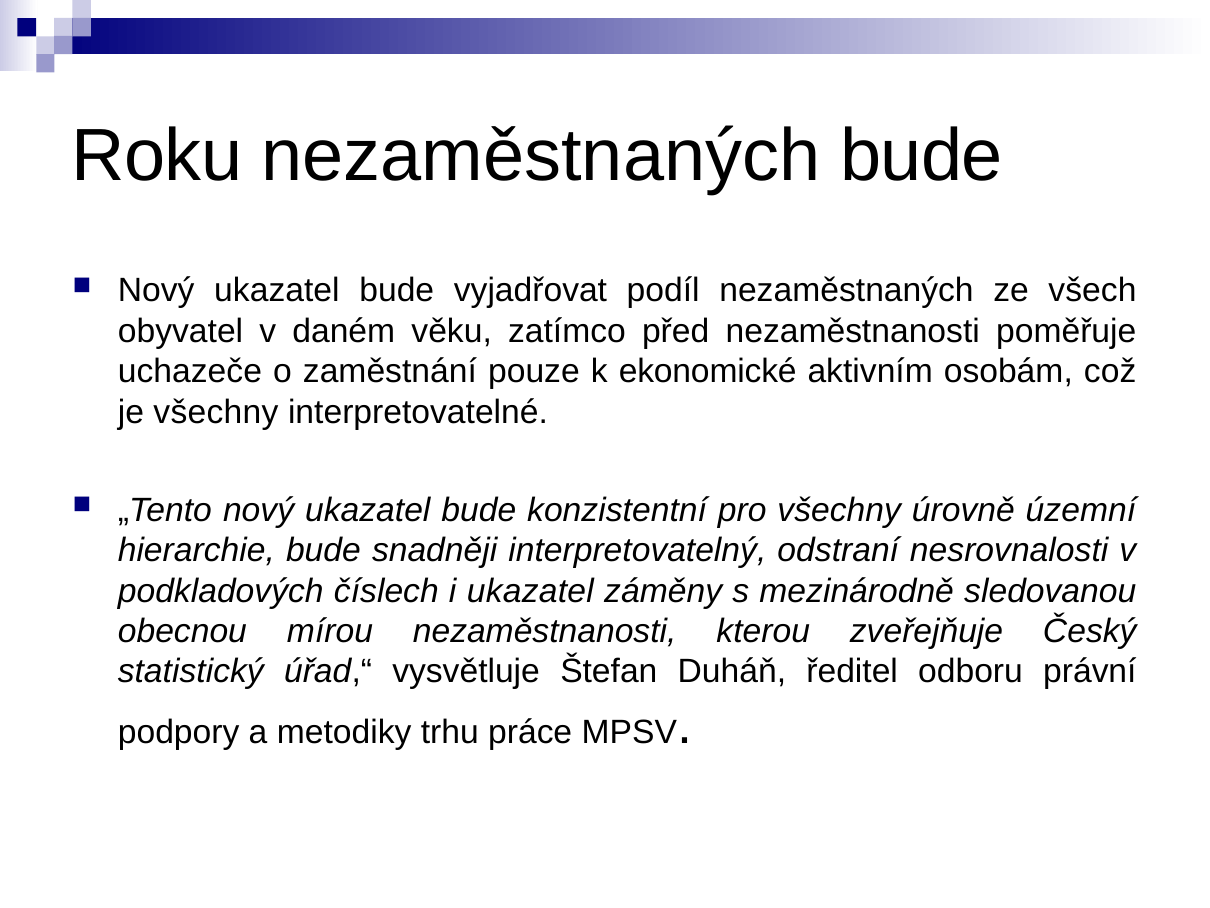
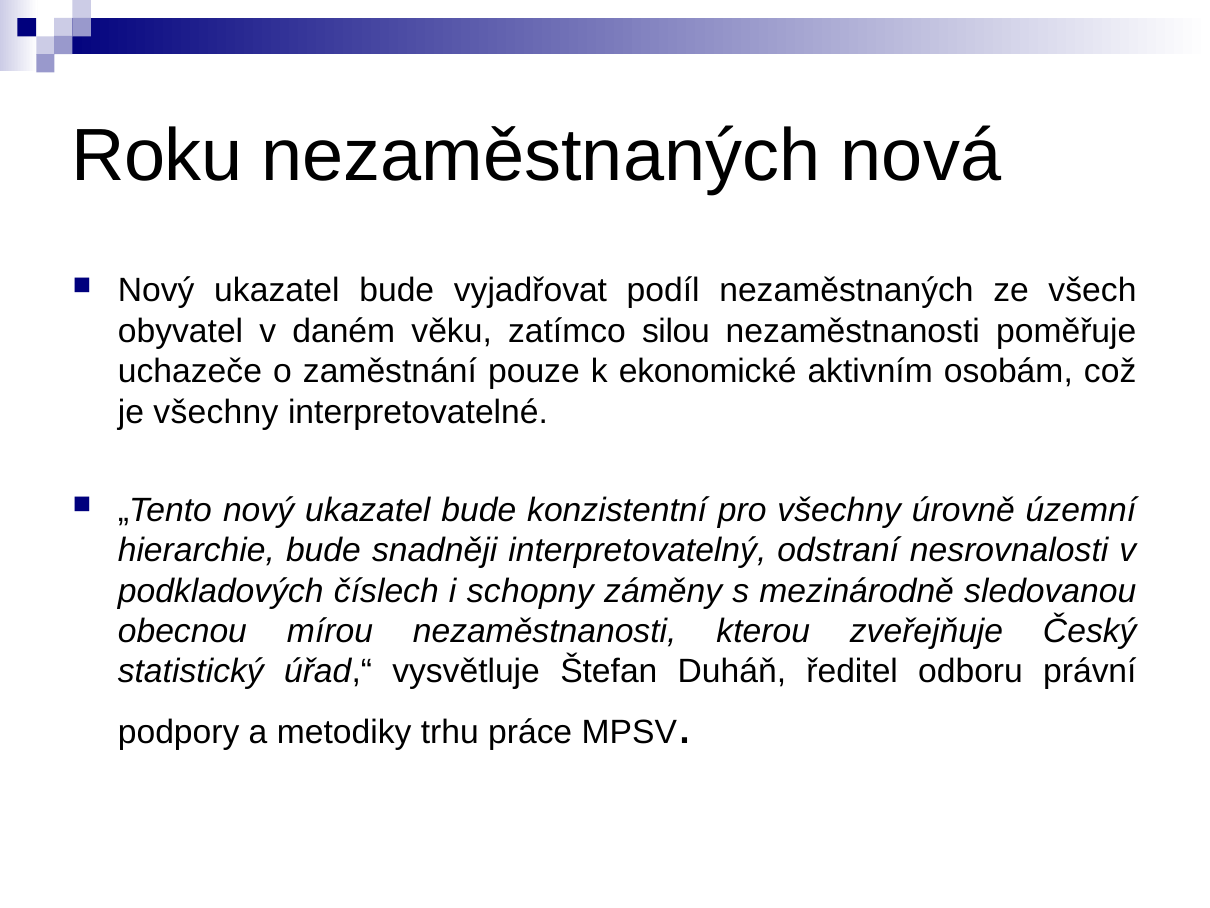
nezaměstnaných bude: bude -> nová (921, 156)
před: před -> silou (676, 331)
i ukazatel: ukazatel -> schopny (530, 591)
